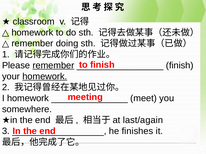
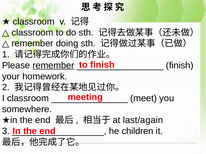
homework: homework -> classroom (32, 33)
homework underline: present -> none (45, 77)
I homework: homework -> classroom (28, 99)
finishes: finishes -> children (138, 132)
